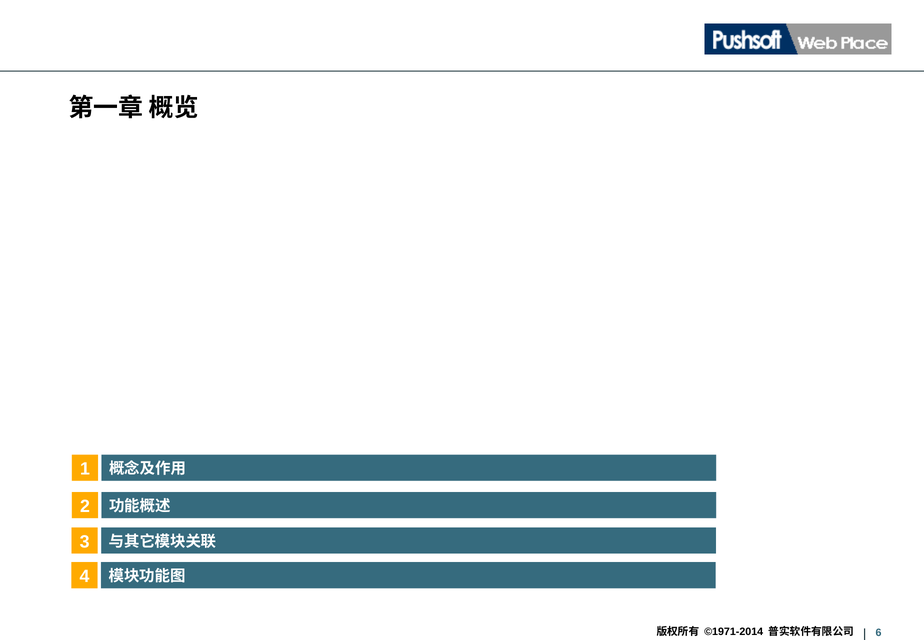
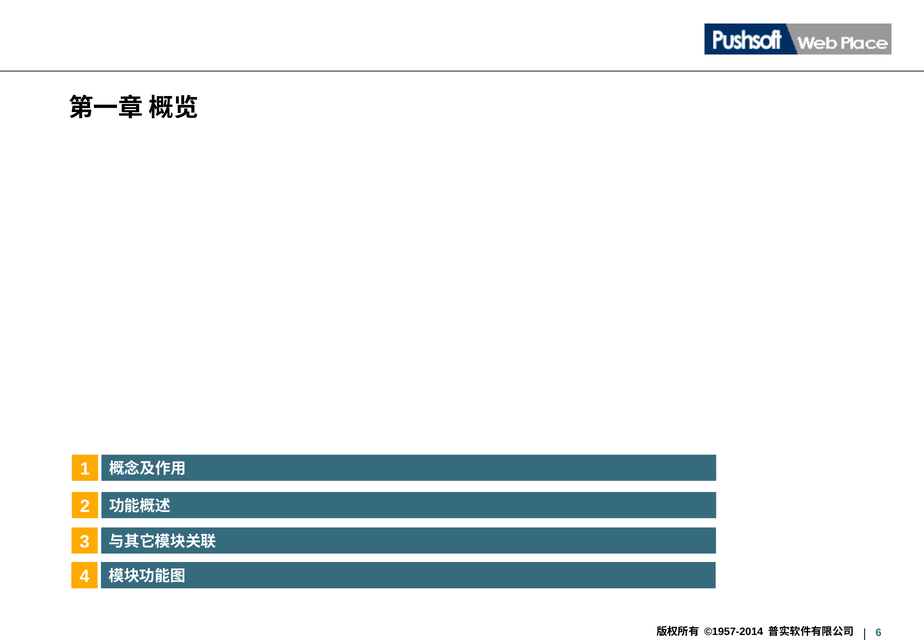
©1971-2014: ©1971-2014 -> ©1957-2014 (734, 632)
